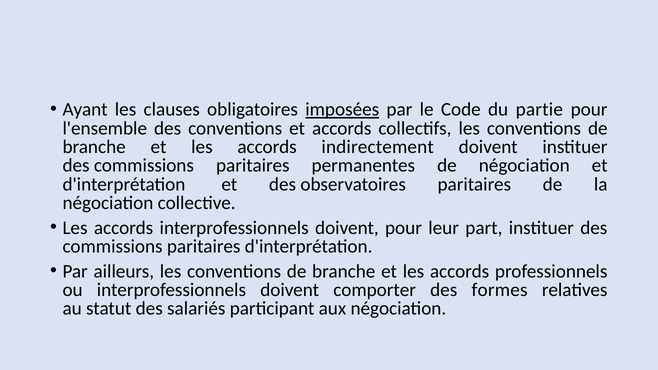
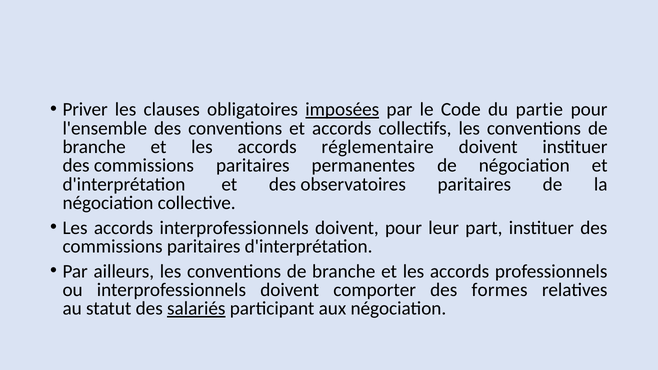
Ayant: Ayant -> Priver (85, 110)
indirectement: indirectement -> réglementaire (378, 147)
salariés underline: none -> present (196, 309)
